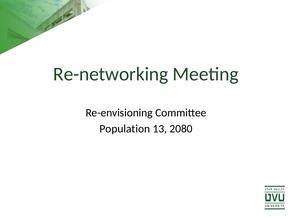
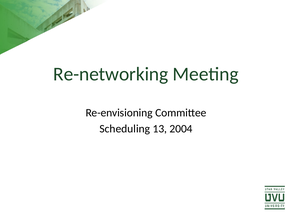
Population: Population -> Scheduling (125, 129)
2080: 2080 -> 2004 (181, 129)
